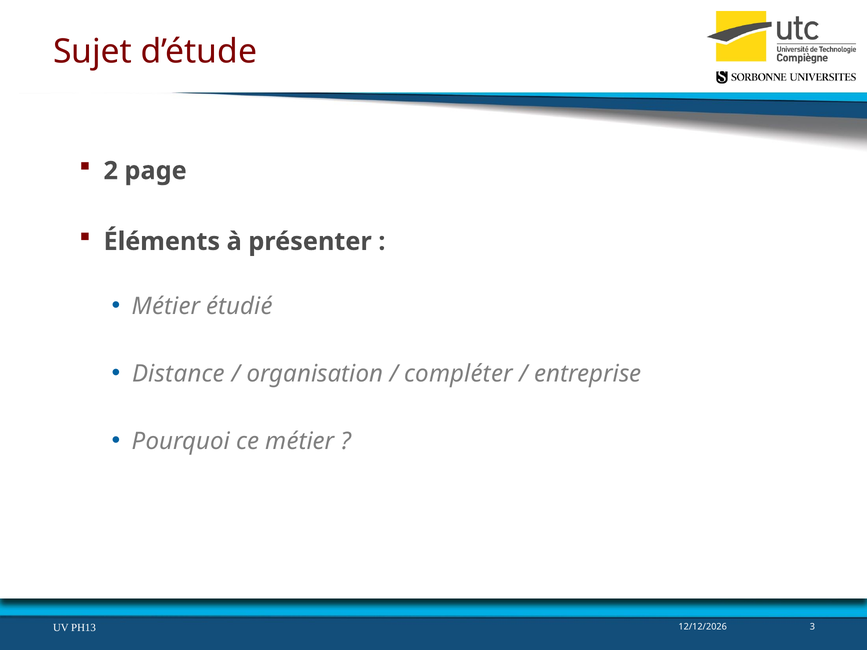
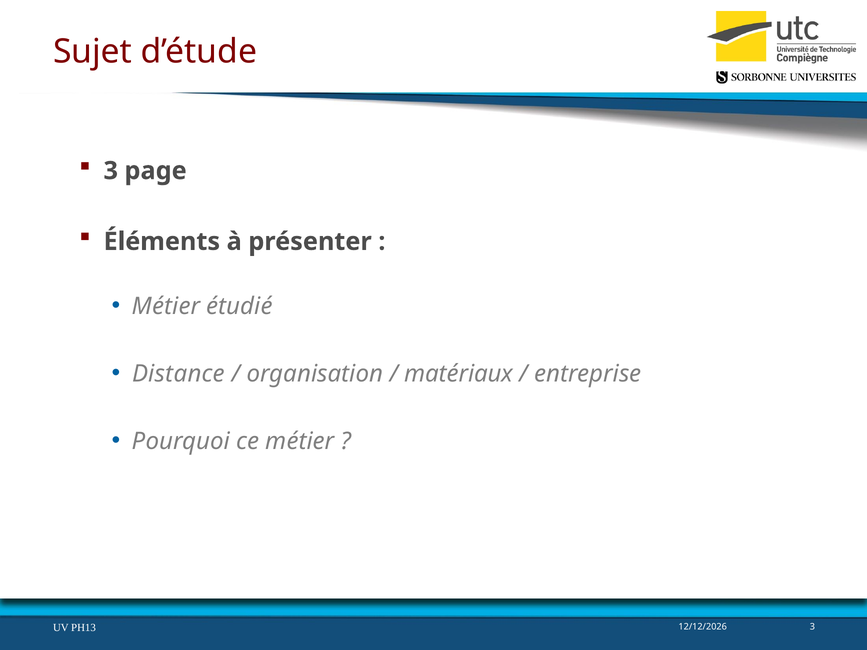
2: 2 -> 3 (111, 171)
compléter: compléter -> matériaux (459, 374)
